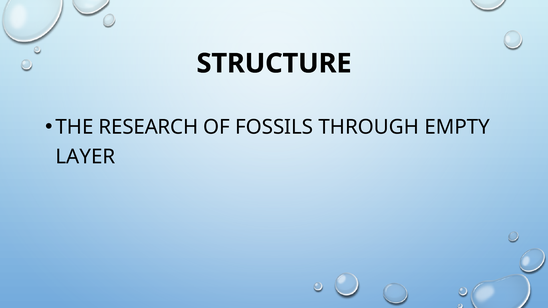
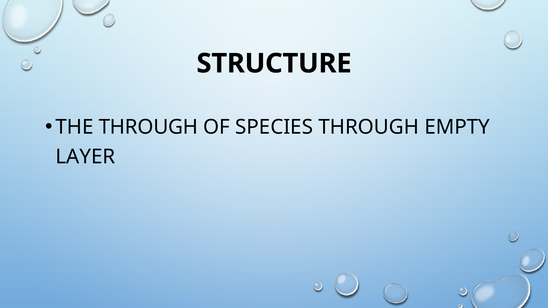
THE RESEARCH: RESEARCH -> THROUGH (148, 127)
FOSSILS: FOSSILS -> SPECIES (274, 127)
